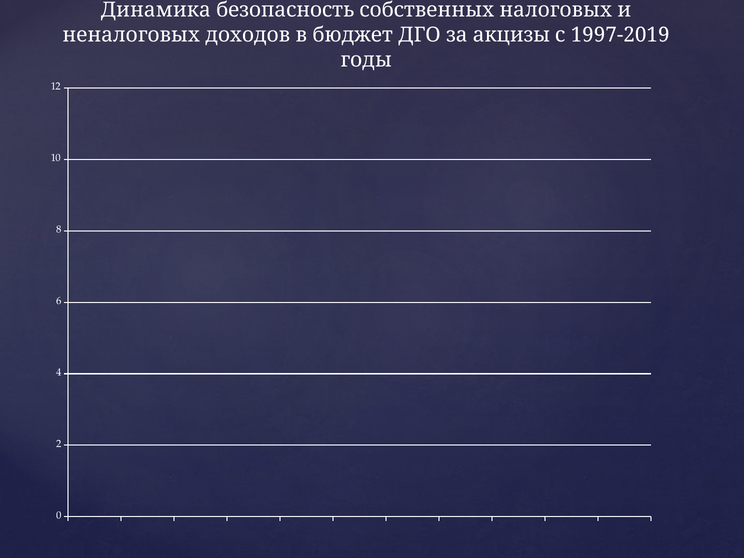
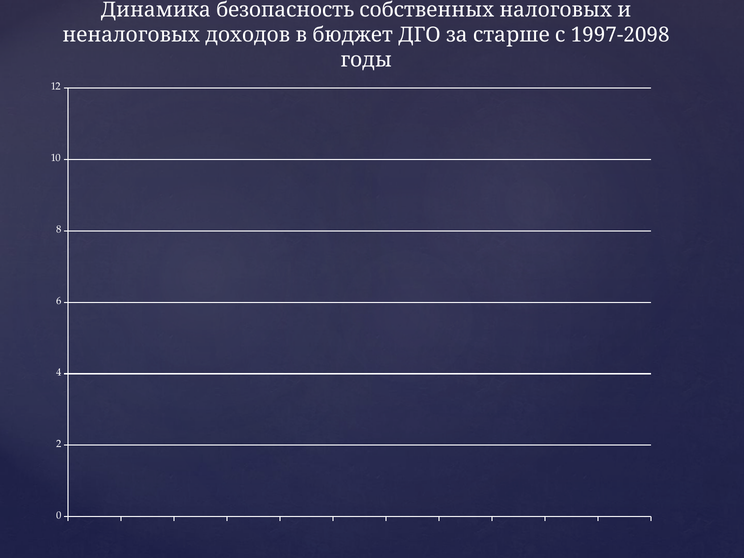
акцизы: акцизы -> старше (511, 35)
1997-2019: 1997-2019 -> 1997-2098 (620, 35)
